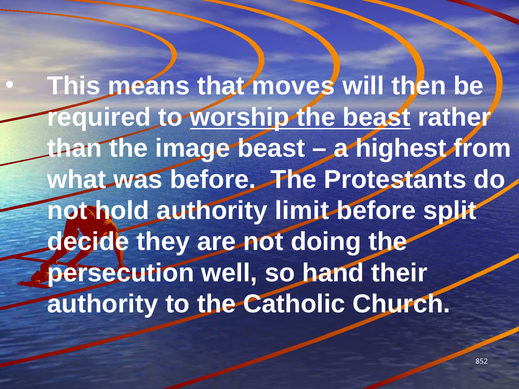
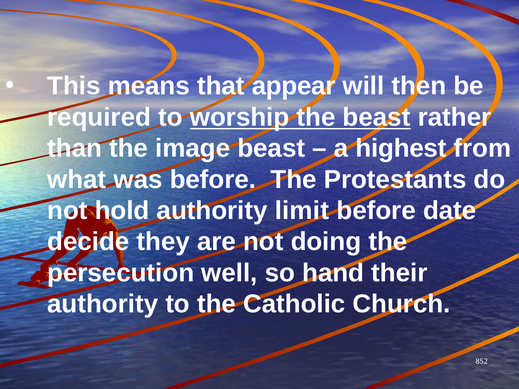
moves: moves -> appear (294, 86)
split: split -> date (450, 211)
